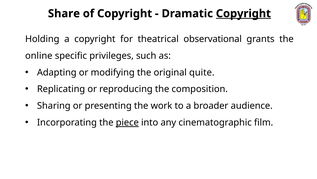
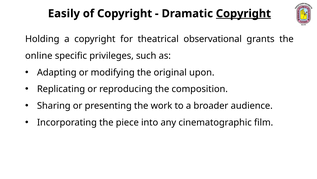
Share: Share -> Easily (64, 14)
quite: quite -> upon (202, 72)
piece underline: present -> none (127, 122)
